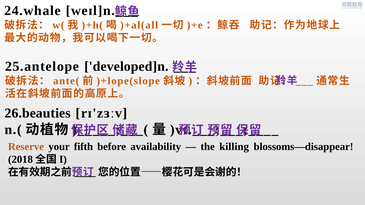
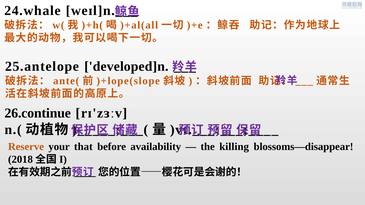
26.beauties: 26.beauties -> 26.continue (38, 113)
fifth: fifth -> that (83, 147)
